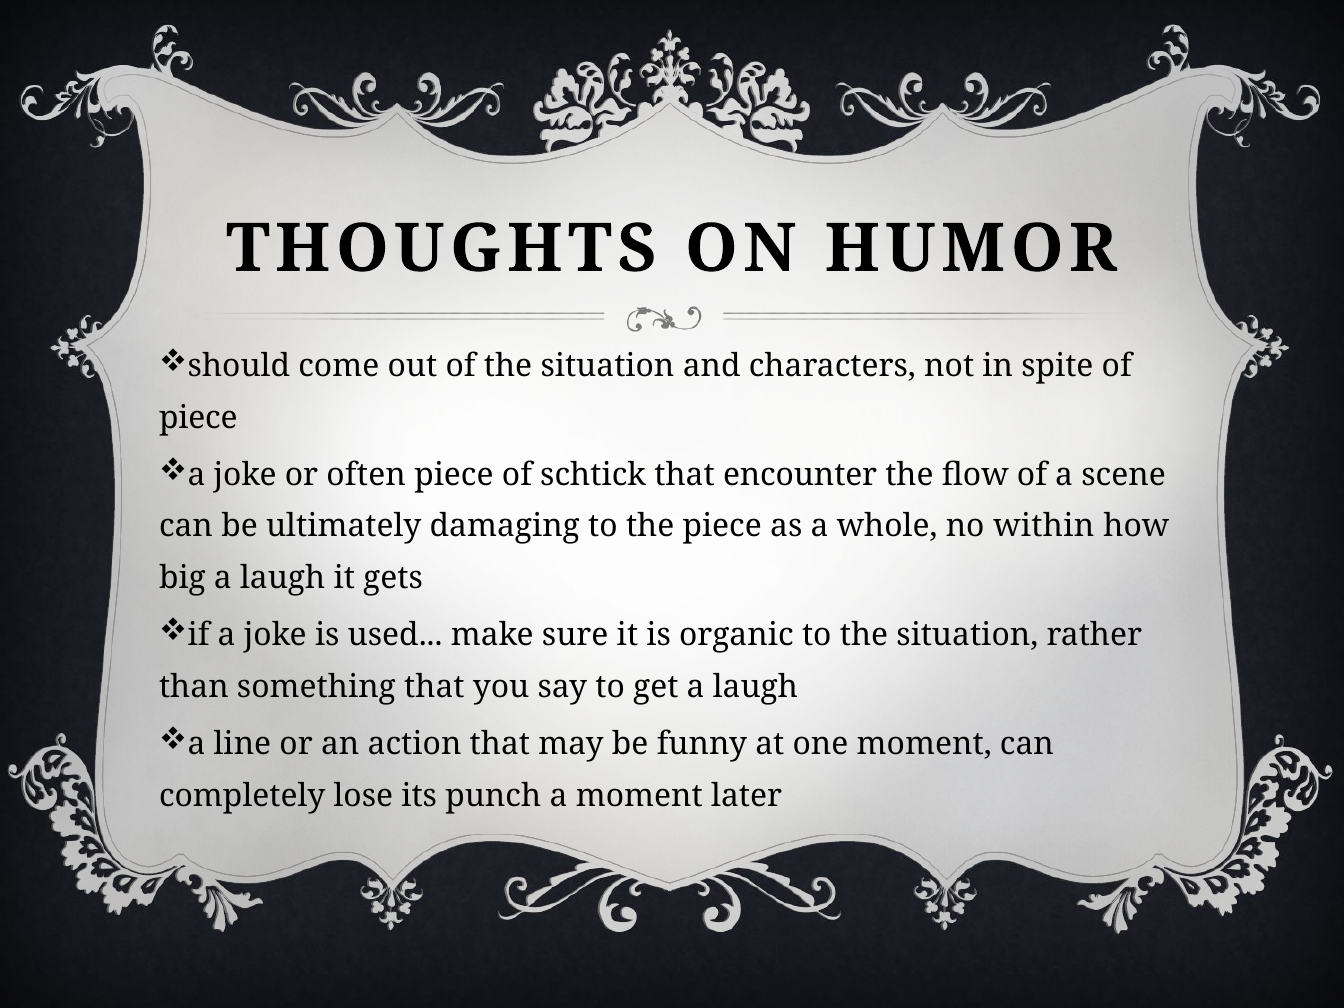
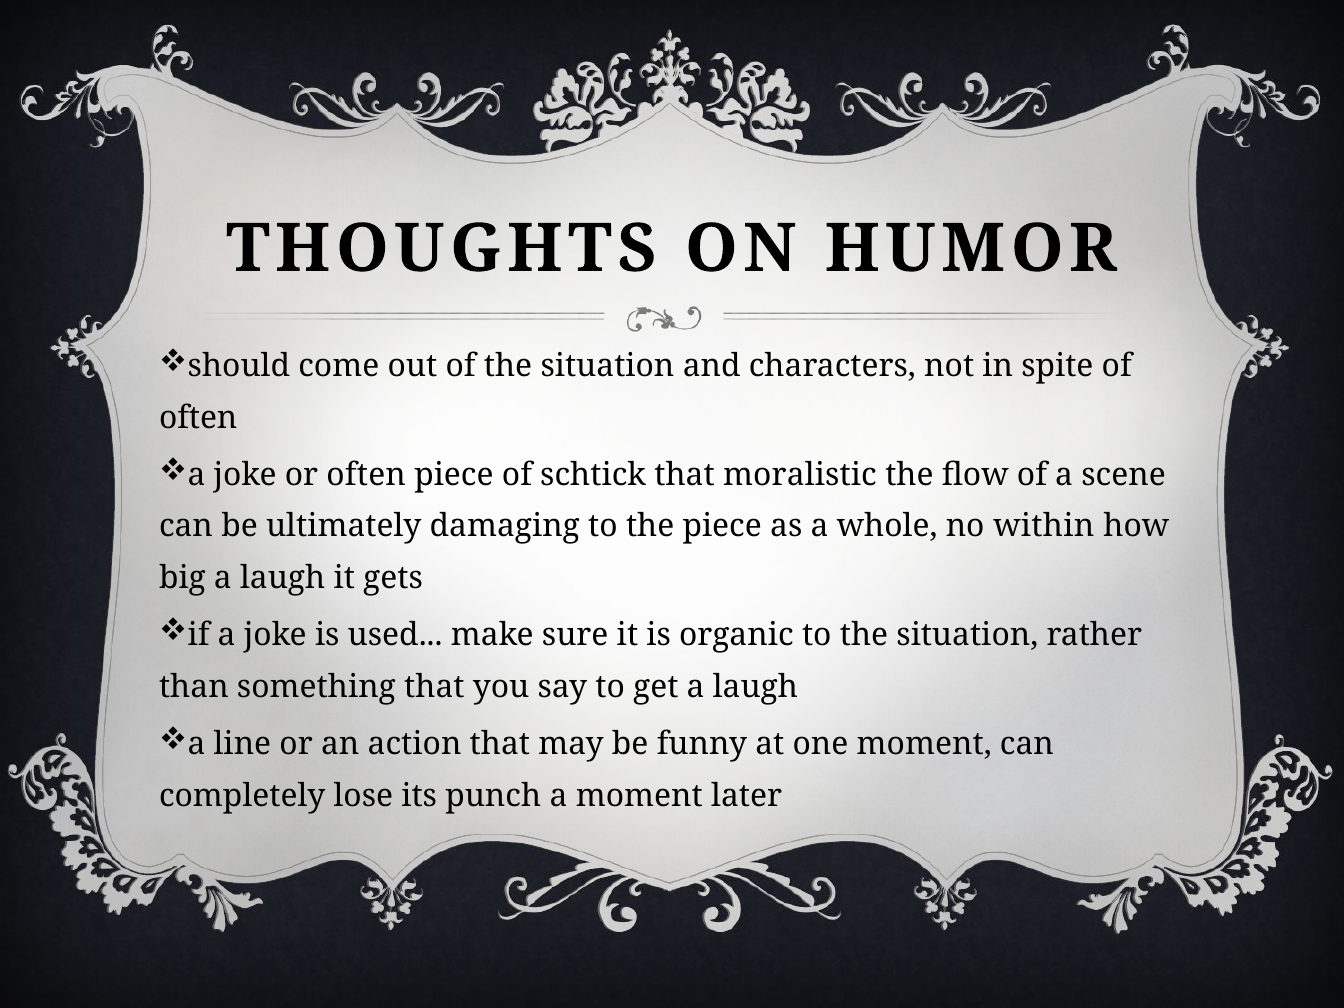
piece: piece -> often (198, 418)
encounter: encounter -> moralistic (800, 475)
